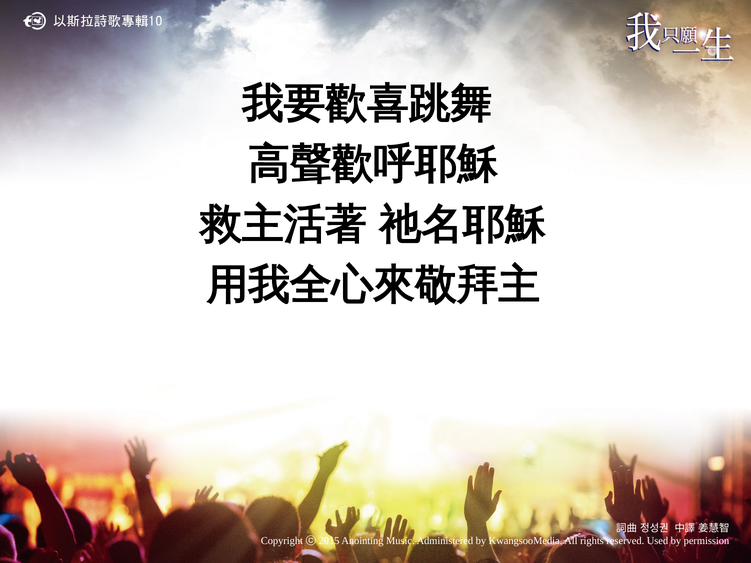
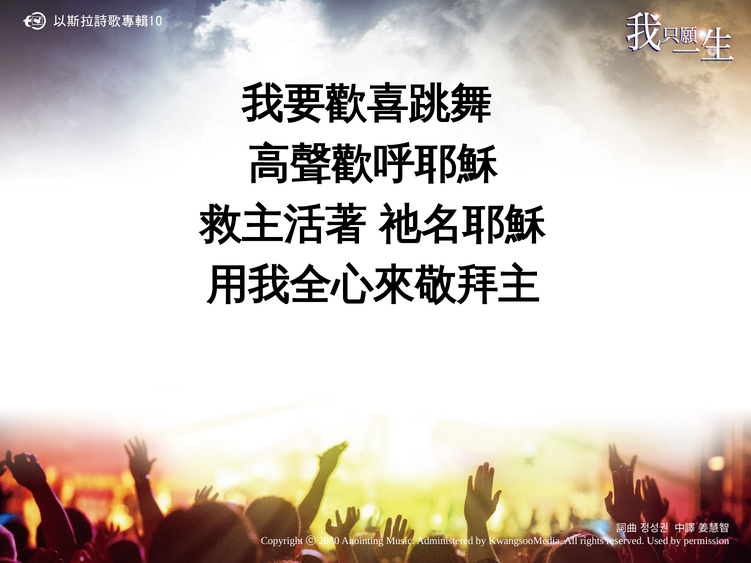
2015: 2015 -> 2080 (329, 541)
